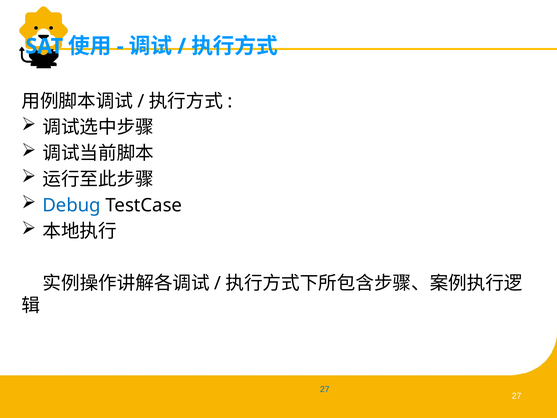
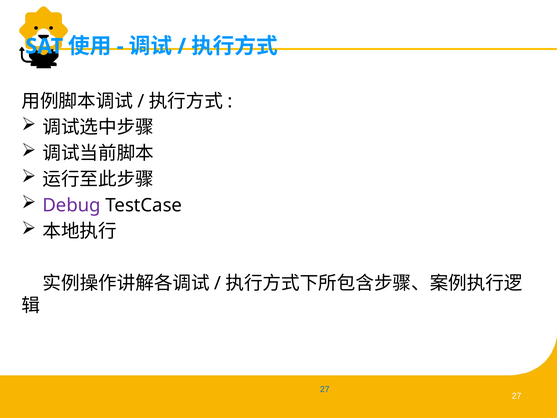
Debug colour: blue -> purple (72, 205)
